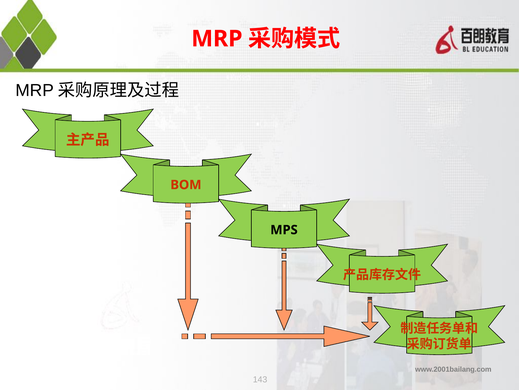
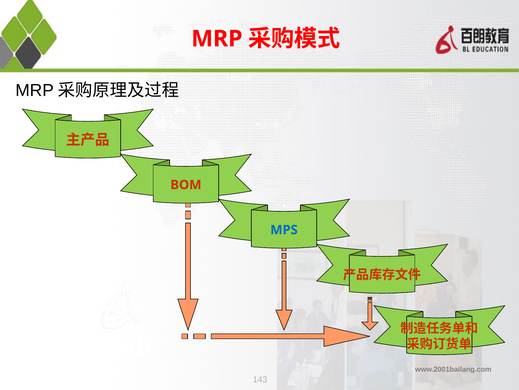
MPS colour: black -> blue (284, 229)
